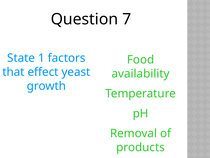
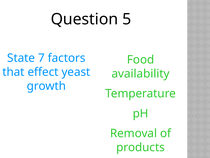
7: 7 -> 5 (127, 19)
1: 1 -> 7 (41, 58)
